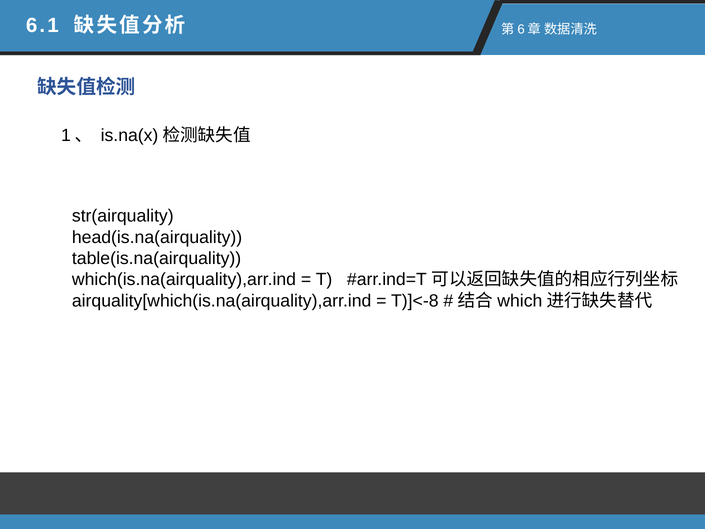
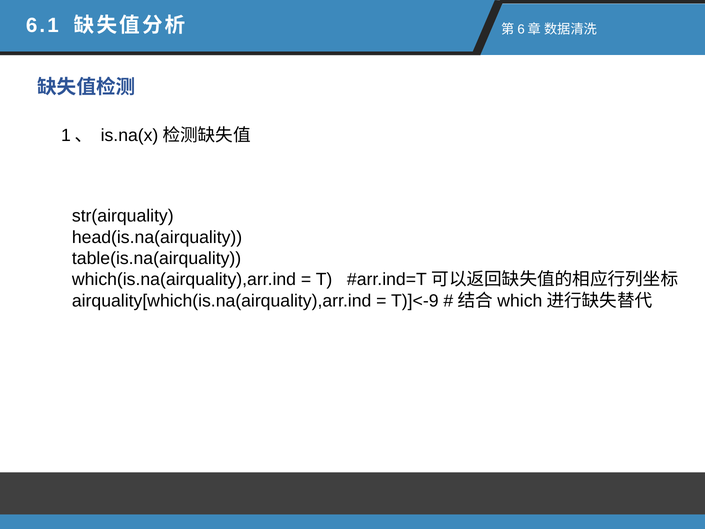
T)]<-8: T)]<-8 -> T)]<-9 (415, 301)
